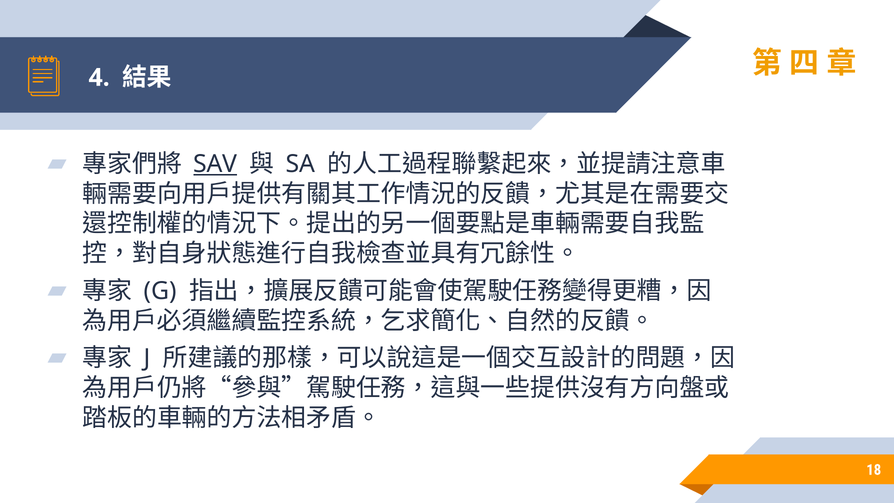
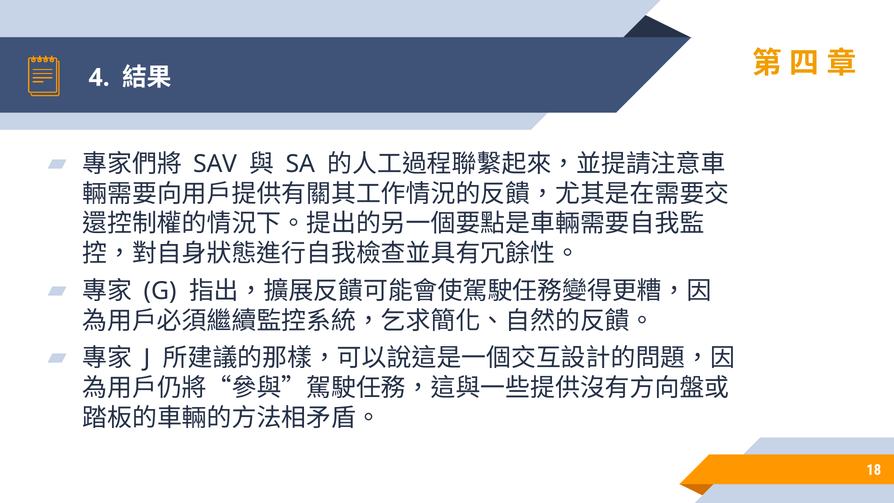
SAV underline: present -> none (215, 164)
